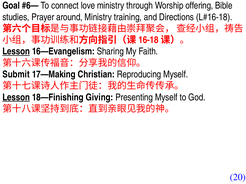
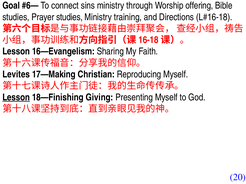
love: love -> sins (88, 6)
Prayer around: around -> studies (69, 17)
Lesson underline: present -> none (16, 52)
Submit: Submit -> Levites (16, 75)
